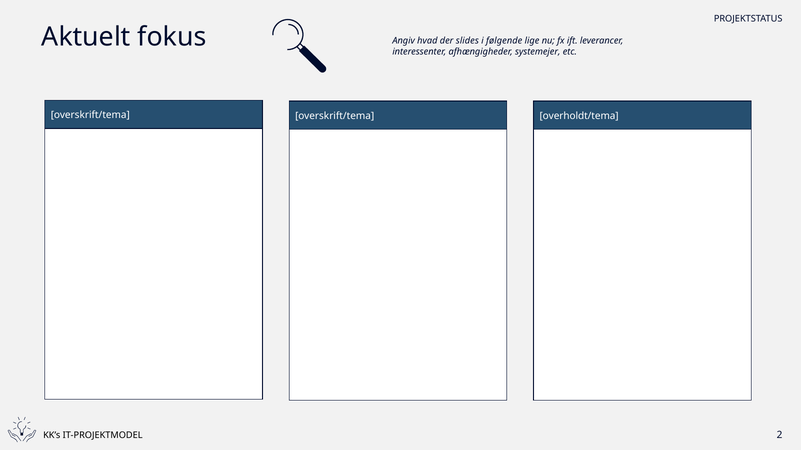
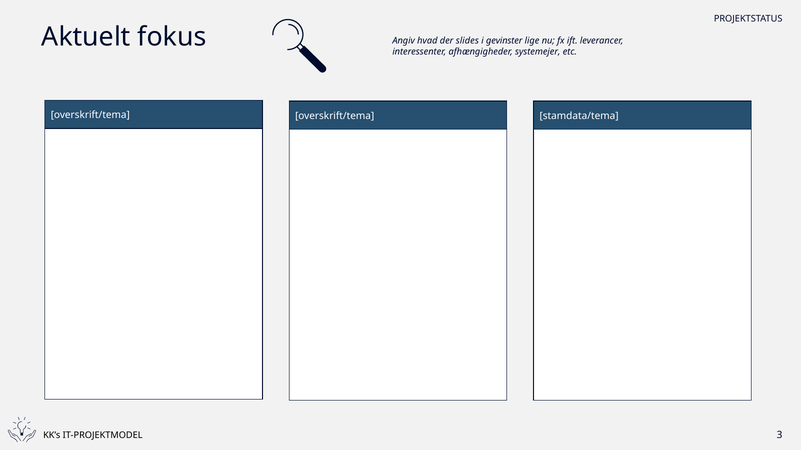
følgende: følgende -> gevinster (504, 41)
overholdt/tema: overholdt/tema -> stamdata/tema (579, 116)
2: 2 -> 3 (780, 436)
